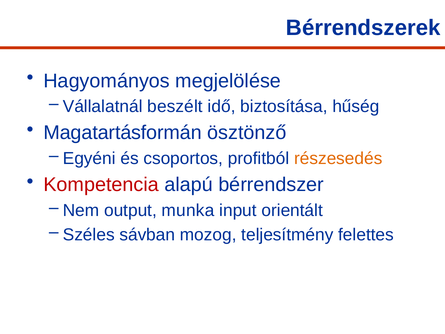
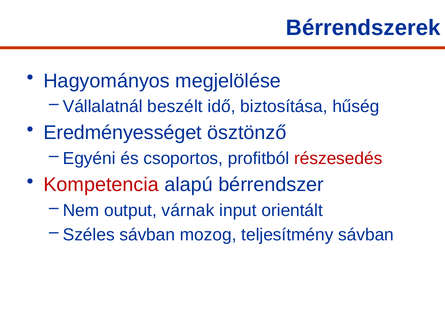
Magatartásformán: Magatartásformán -> Eredményességet (123, 133)
részesedés colour: orange -> red (338, 158)
munka: munka -> várnak (188, 210)
teljesítmény felettes: felettes -> sávban (366, 234)
